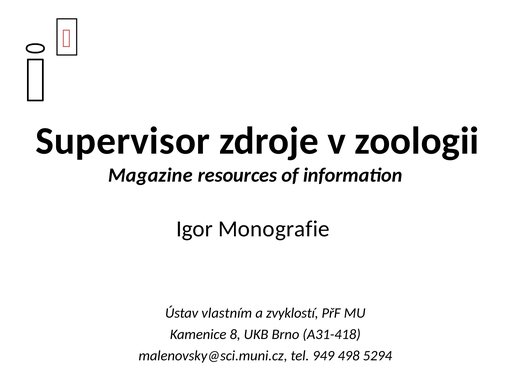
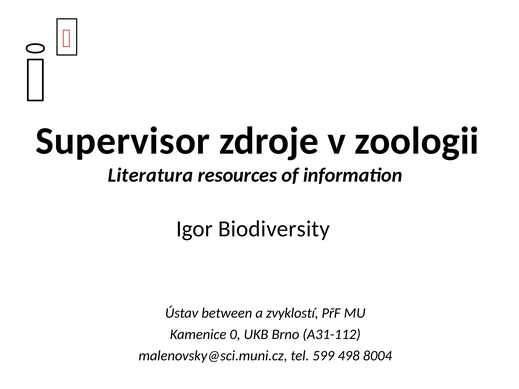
Magazine: Magazine -> Literatura (150, 175)
Monografie: Monografie -> Biodiversity (274, 229)
vlastním: vlastním -> between (227, 313)
8: 8 -> 0 (235, 334)
A31-418: A31-418 -> A31-112 (332, 334)
949: 949 -> 599 (323, 356)
5294: 5294 -> 8004 (377, 356)
